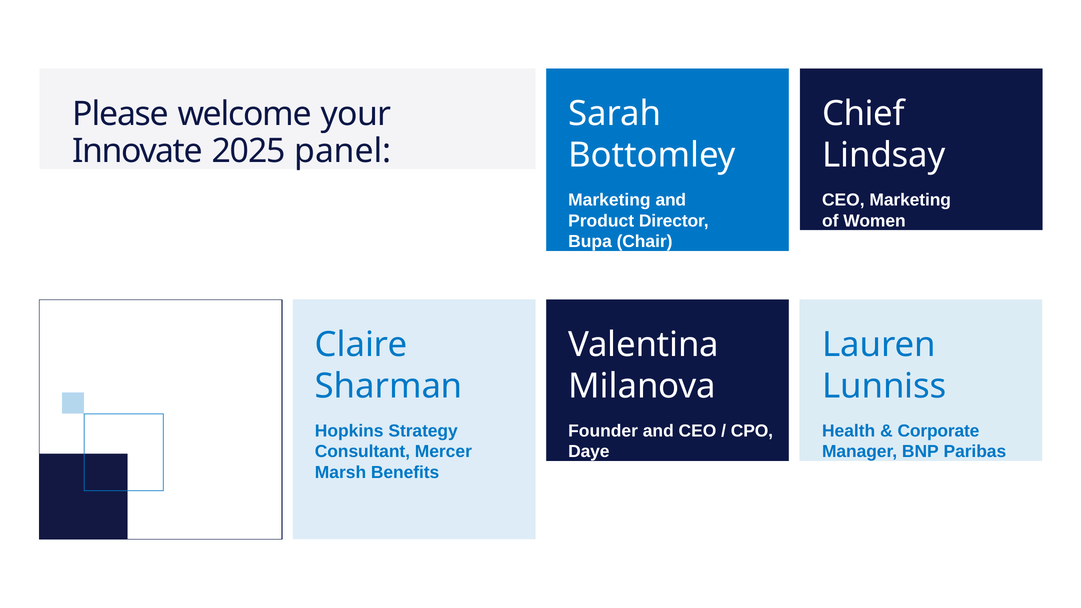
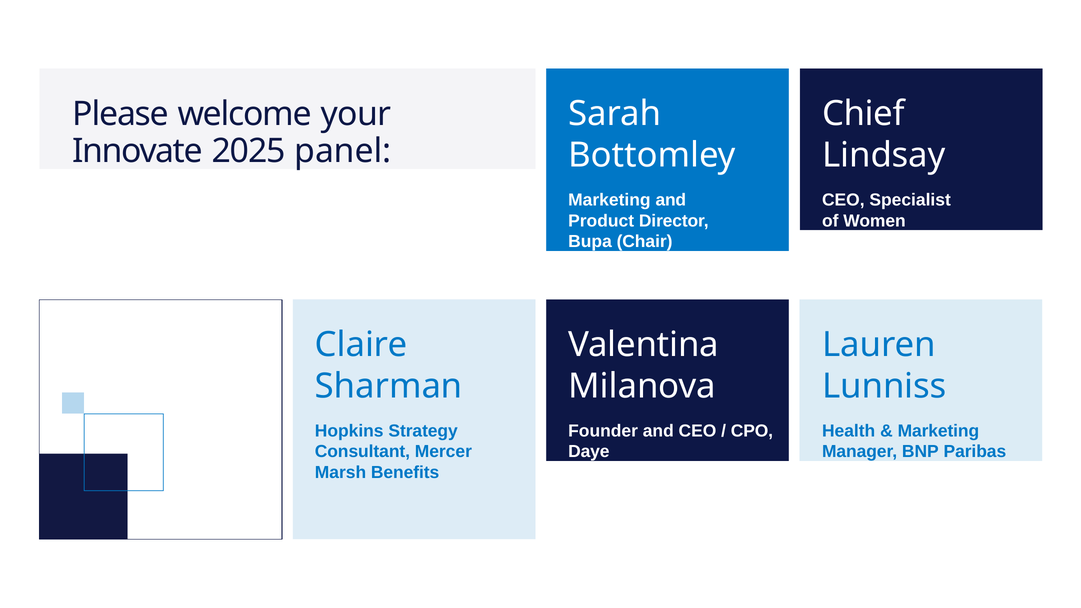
CEO Marketing: Marketing -> Specialist (910, 200)
Corporate: Corporate -> Marketing (938, 431)
